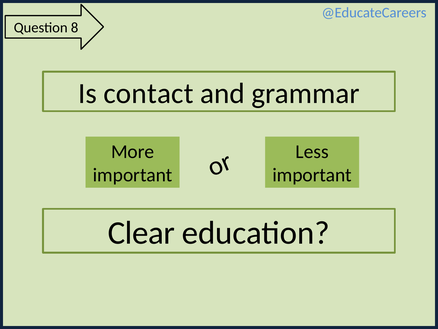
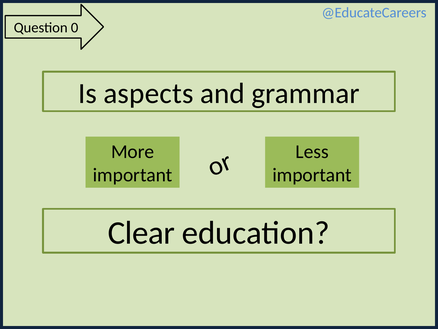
8: 8 -> 0 (75, 28)
contact: contact -> aspects (148, 93)
